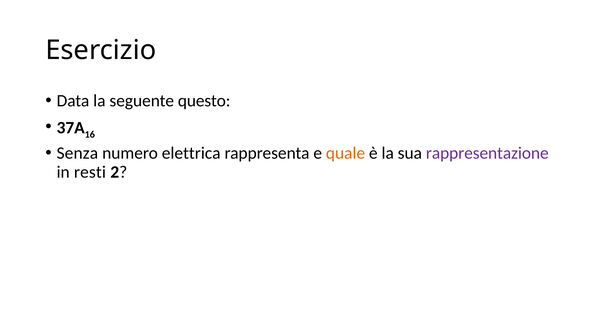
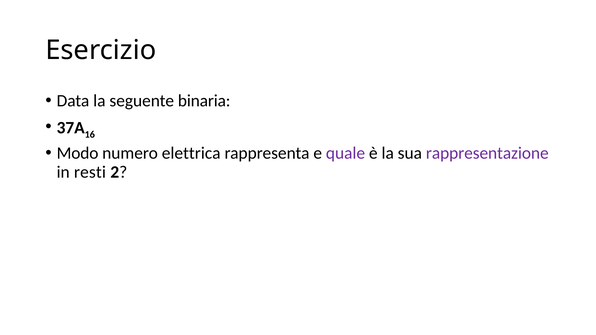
questo: questo -> binaria (204, 101)
Senza: Senza -> Modo (78, 153)
quale colour: orange -> purple (345, 153)
